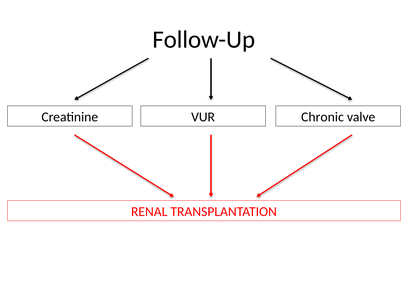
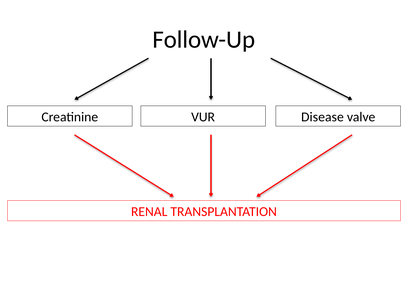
Chronic: Chronic -> Disease (322, 117)
